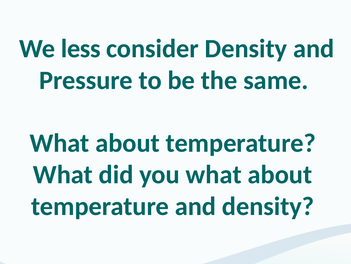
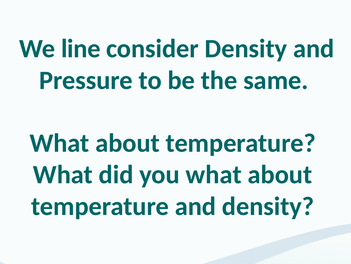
less: less -> line (81, 49)
